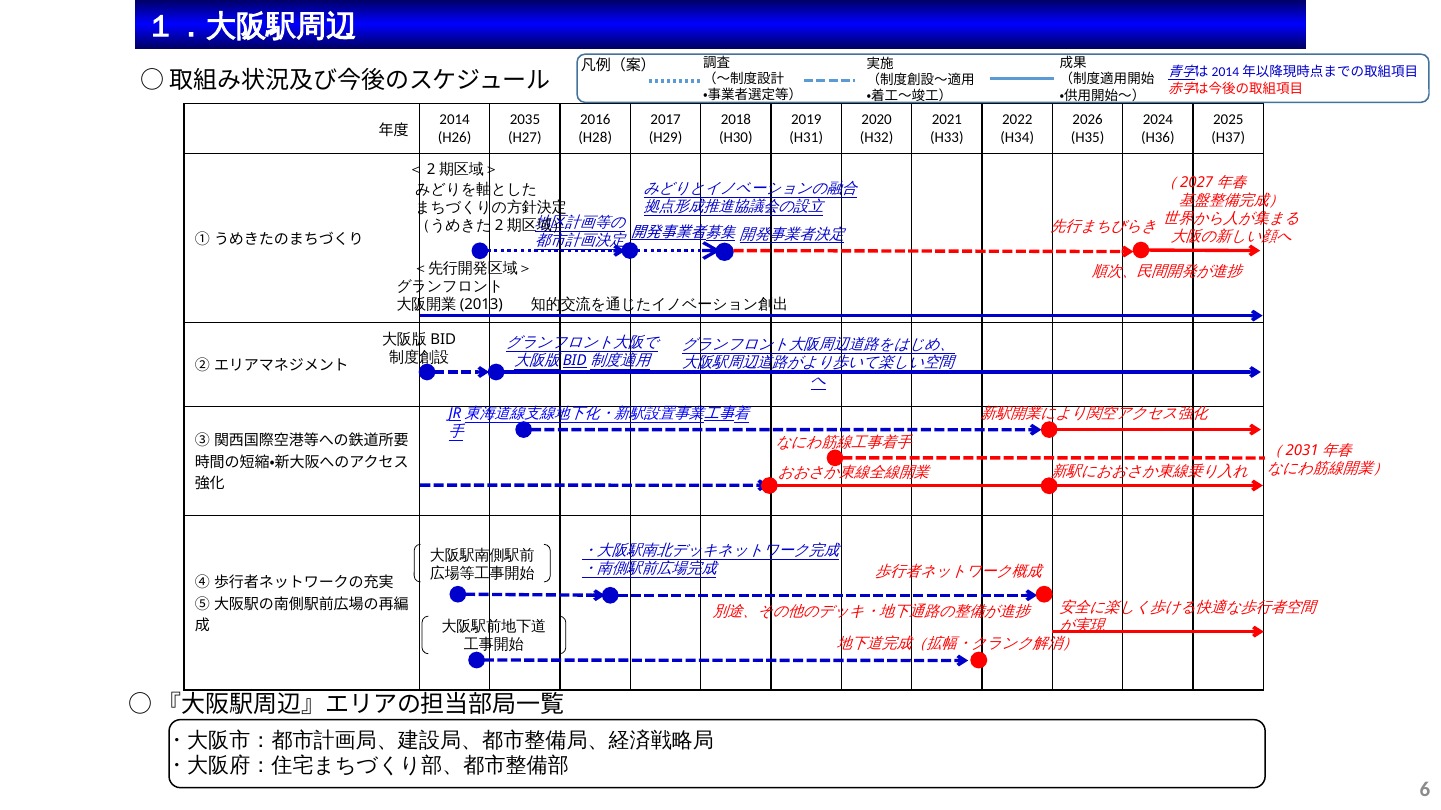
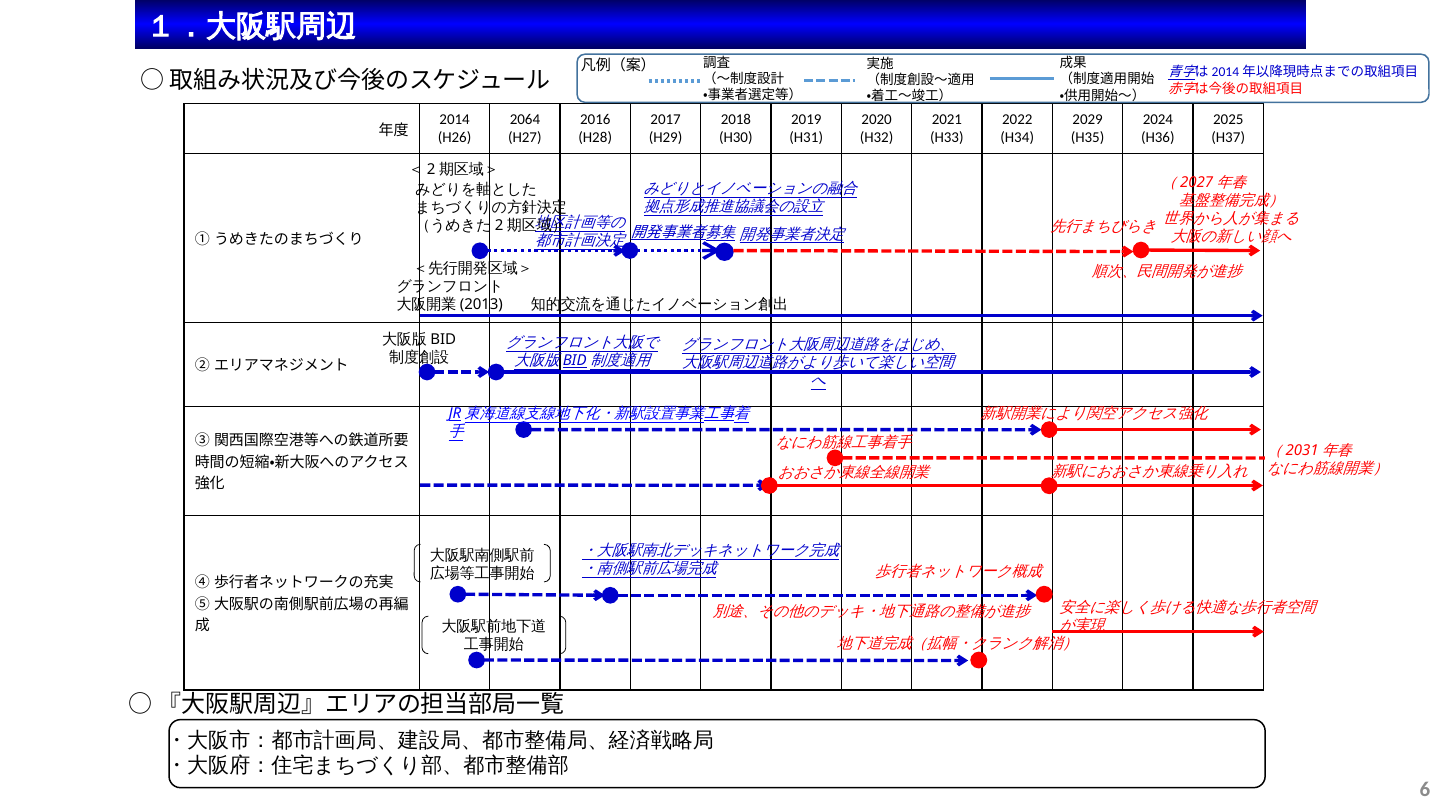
2035: 2035 -> 2064 (525, 120)
2026: 2026 -> 2029 (1088, 120)
